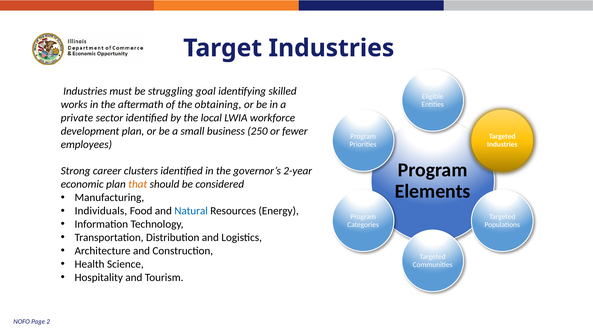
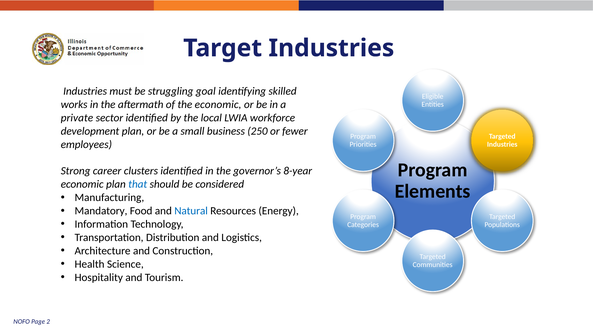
the obtaining: obtaining -> economic (218, 105)
2-year: 2-year -> 8-year (298, 171)
that colour: orange -> blue (138, 185)
Individuals: Individuals -> Mandatory (101, 211)
